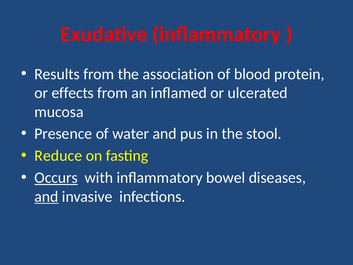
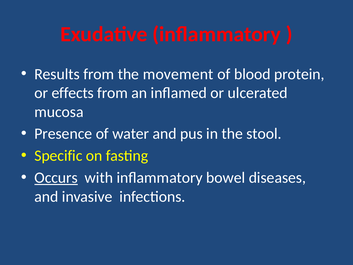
association: association -> movement (178, 74)
Reduce: Reduce -> Specific (58, 156)
and underline: present -> none (46, 196)
